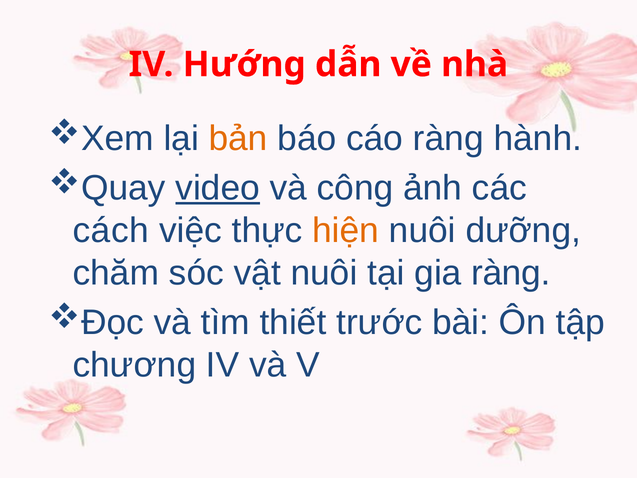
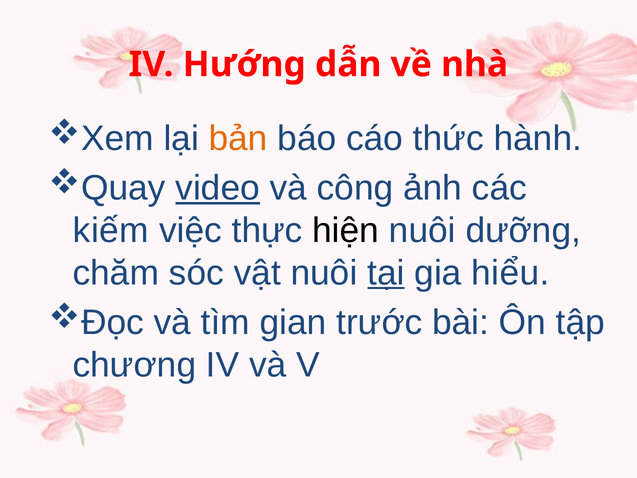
cáo ràng: ràng -> thức (448, 138)
cách: cách -> kiếm (111, 230)
hiện colour: orange -> black (346, 230)
tại underline: none -> present (386, 273)
gia ràng: ràng -> hiểu (510, 273)
thiết: thiết -> gian (293, 322)
